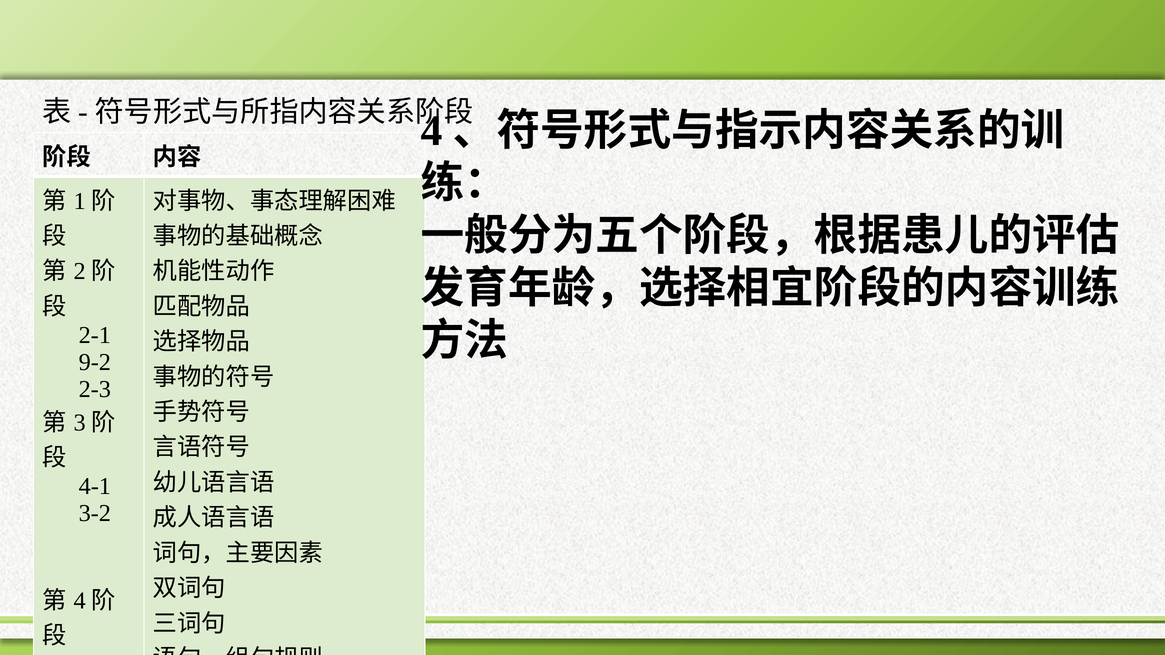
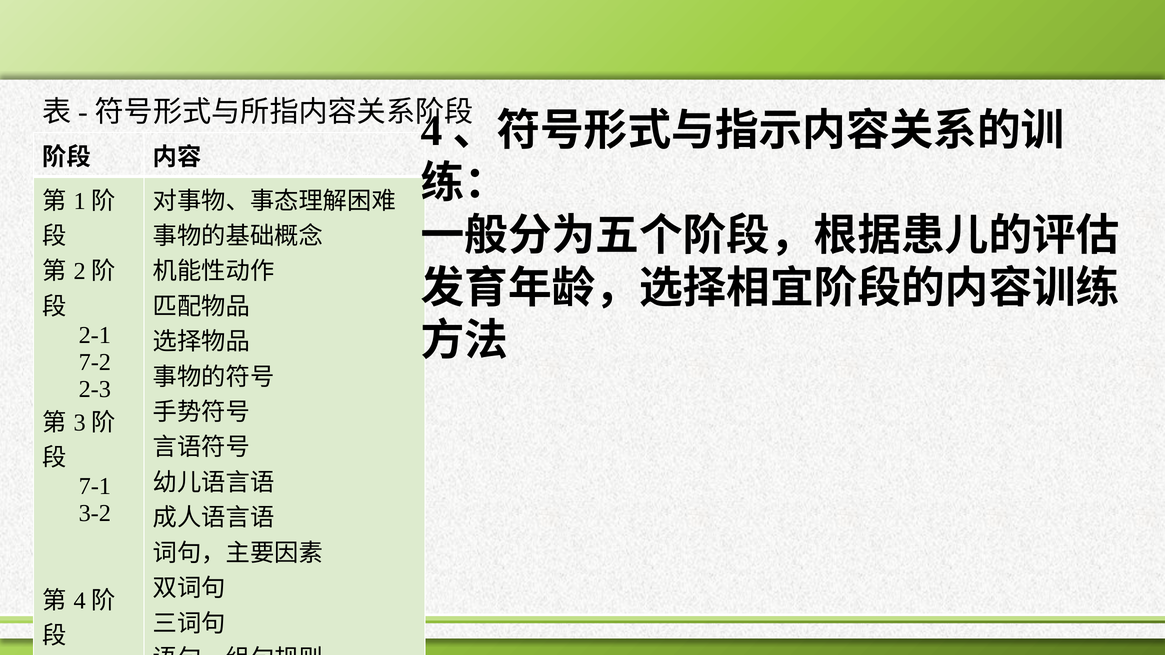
9-2: 9-2 -> 7-2 (95, 362)
4-1: 4-1 -> 7-1 (95, 487)
